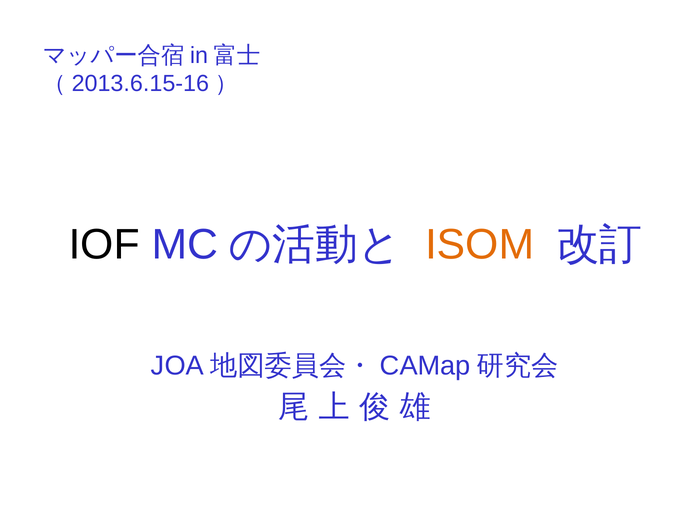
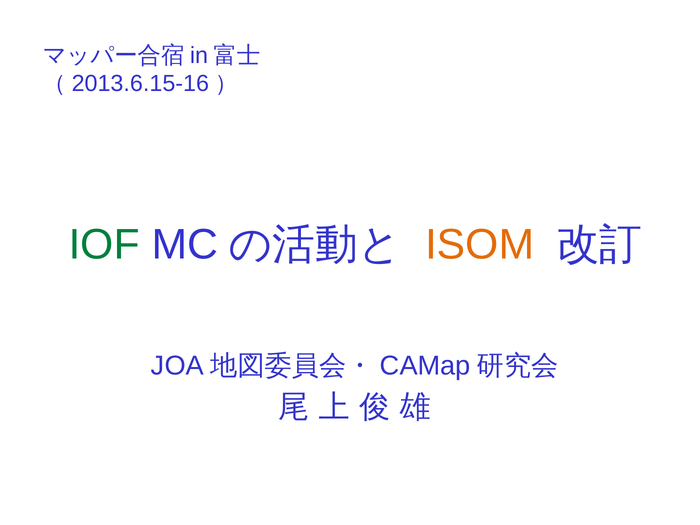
IOF colour: black -> green (104, 245)
